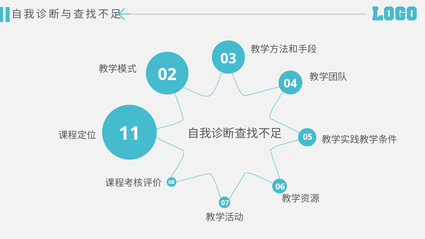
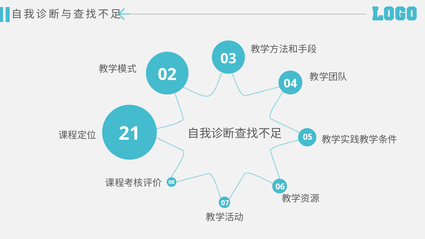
11: 11 -> 21 (129, 134)
